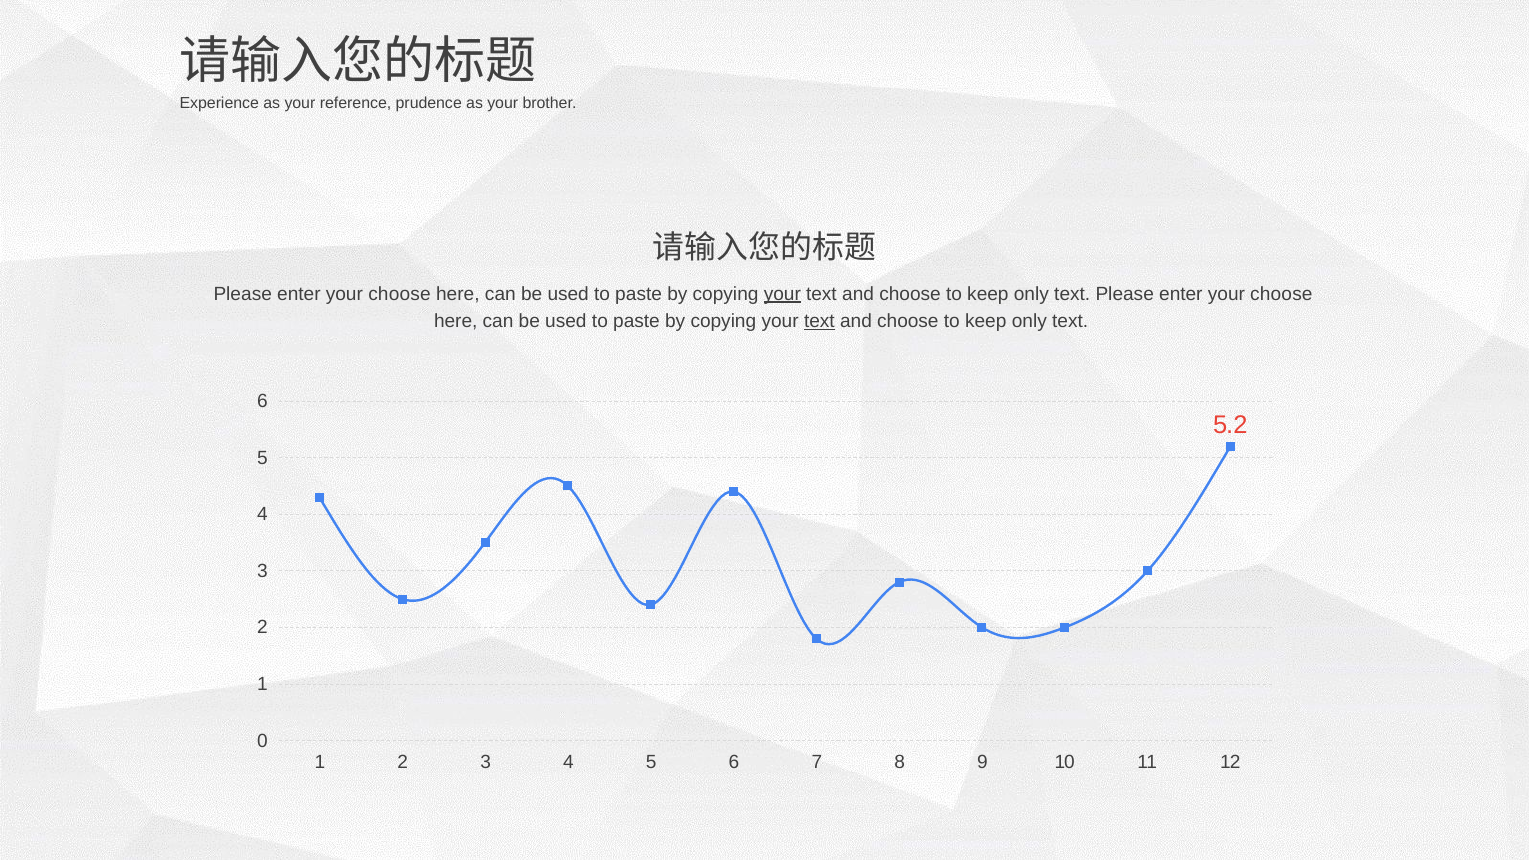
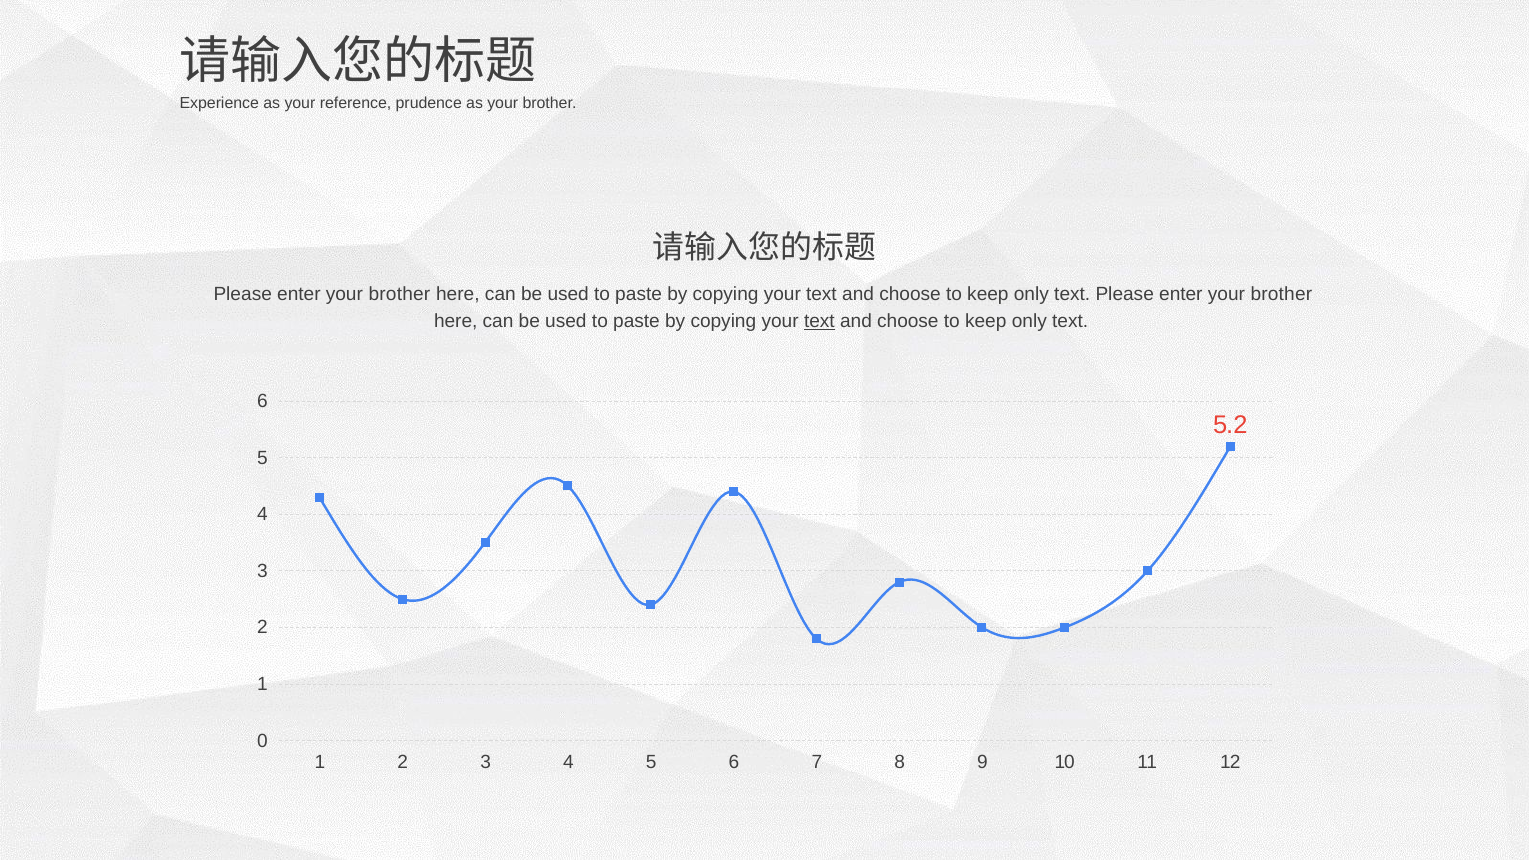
choose: choose -> brother (399, 294)
your underline: present -> none (782, 294)
choose: choose -> brother (1281, 294)
